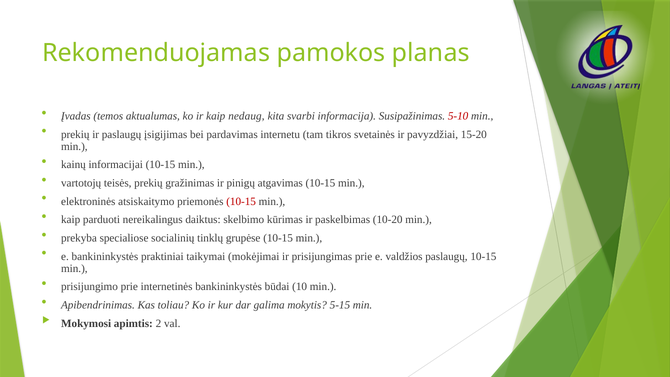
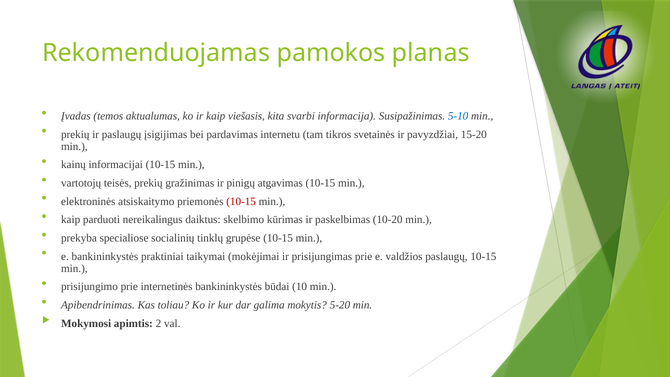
nedaug: nedaug -> viešasis (246, 116)
5-10 colour: red -> blue (458, 116)
5-15: 5-15 -> 5-20 (340, 305)
